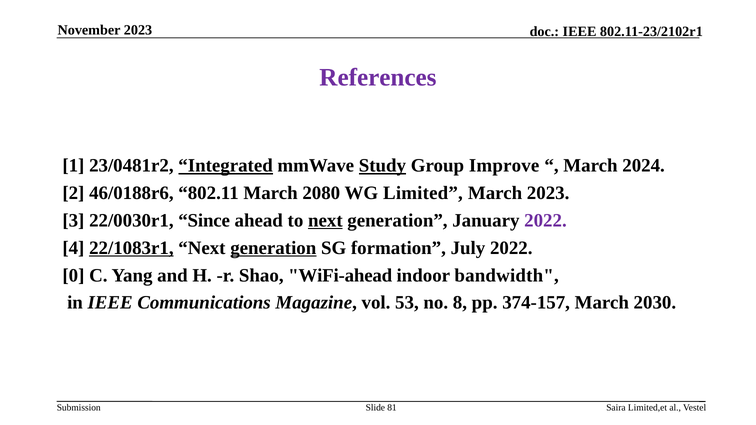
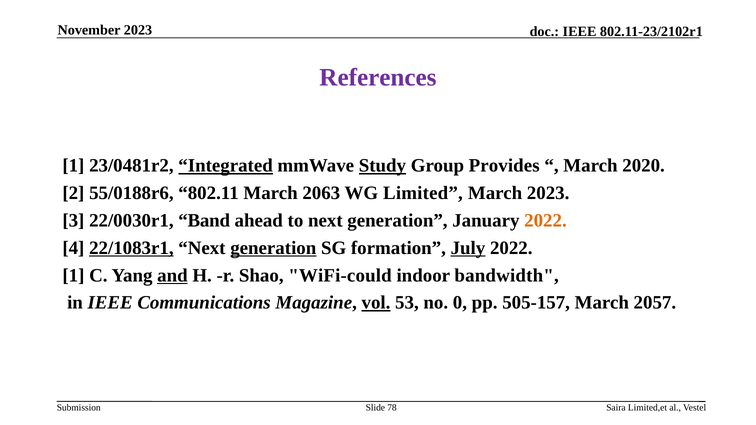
Improve: Improve -> Provides (504, 166)
2024: 2024 -> 2020 (644, 166)
46/0188r6: 46/0188r6 -> 55/0188r6 (131, 193)
2080: 2080 -> 2063 (321, 193)
Since: Since -> Band (204, 221)
next underline: present -> none (325, 221)
2022 colour: purple -> orange (545, 221)
July underline: none -> present (468, 248)
0: 0 -> 1 (73, 275)
and underline: none -> present (172, 275)
WiFi-ahead: WiFi-ahead -> WiFi-could (340, 275)
vol underline: none -> present (376, 303)
8: 8 -> 0 (460, 303)
374-157: 374-157 -> 505-157 (536, 303)
2030: 2030 -> 2057 (655, 303)
81: 81 -> 78 (392, 408)
